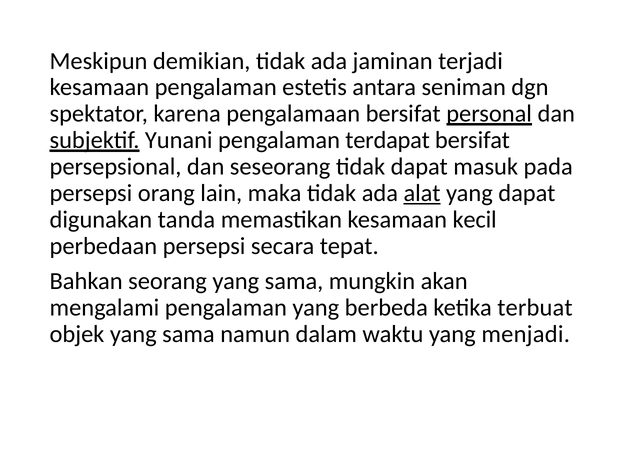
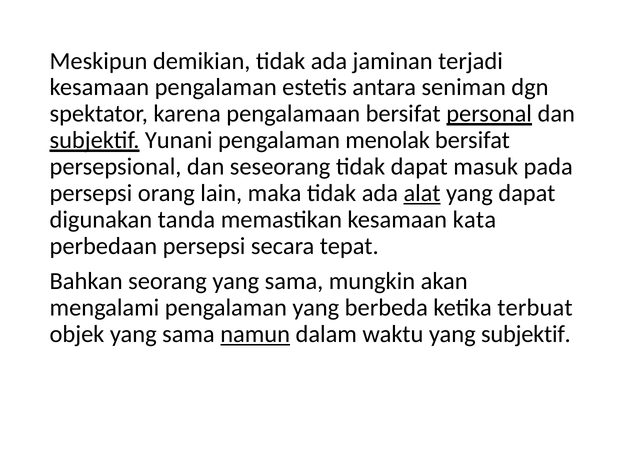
terdapat: terdapat -> menolak (388, 140)
kecil: kecil -> kata (474, 219)
namun underline: none -> present (255, 334)
yang menjadi: menjadi -> subjektif (526, 334)
